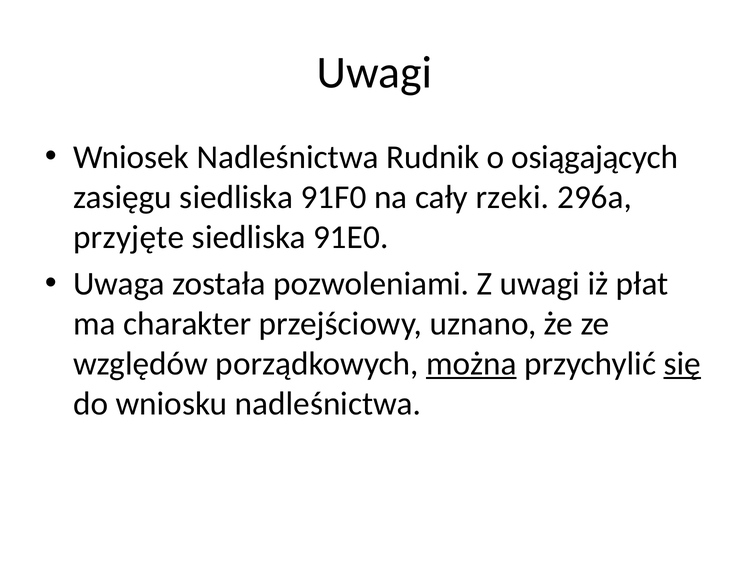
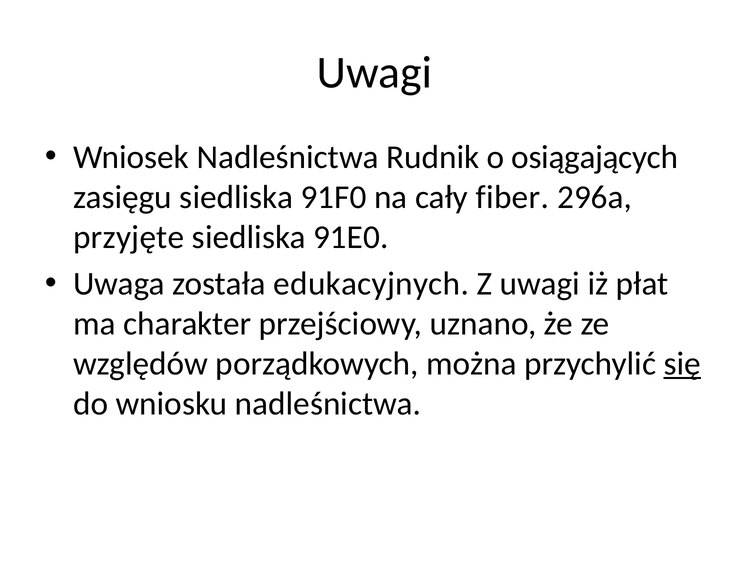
rzeki: rzeki -> fiber (512, 197)
pozwoleniami: pozwoleniami -> edukacyjnych (371, 284)
można underline: present -> none (471, 364)
